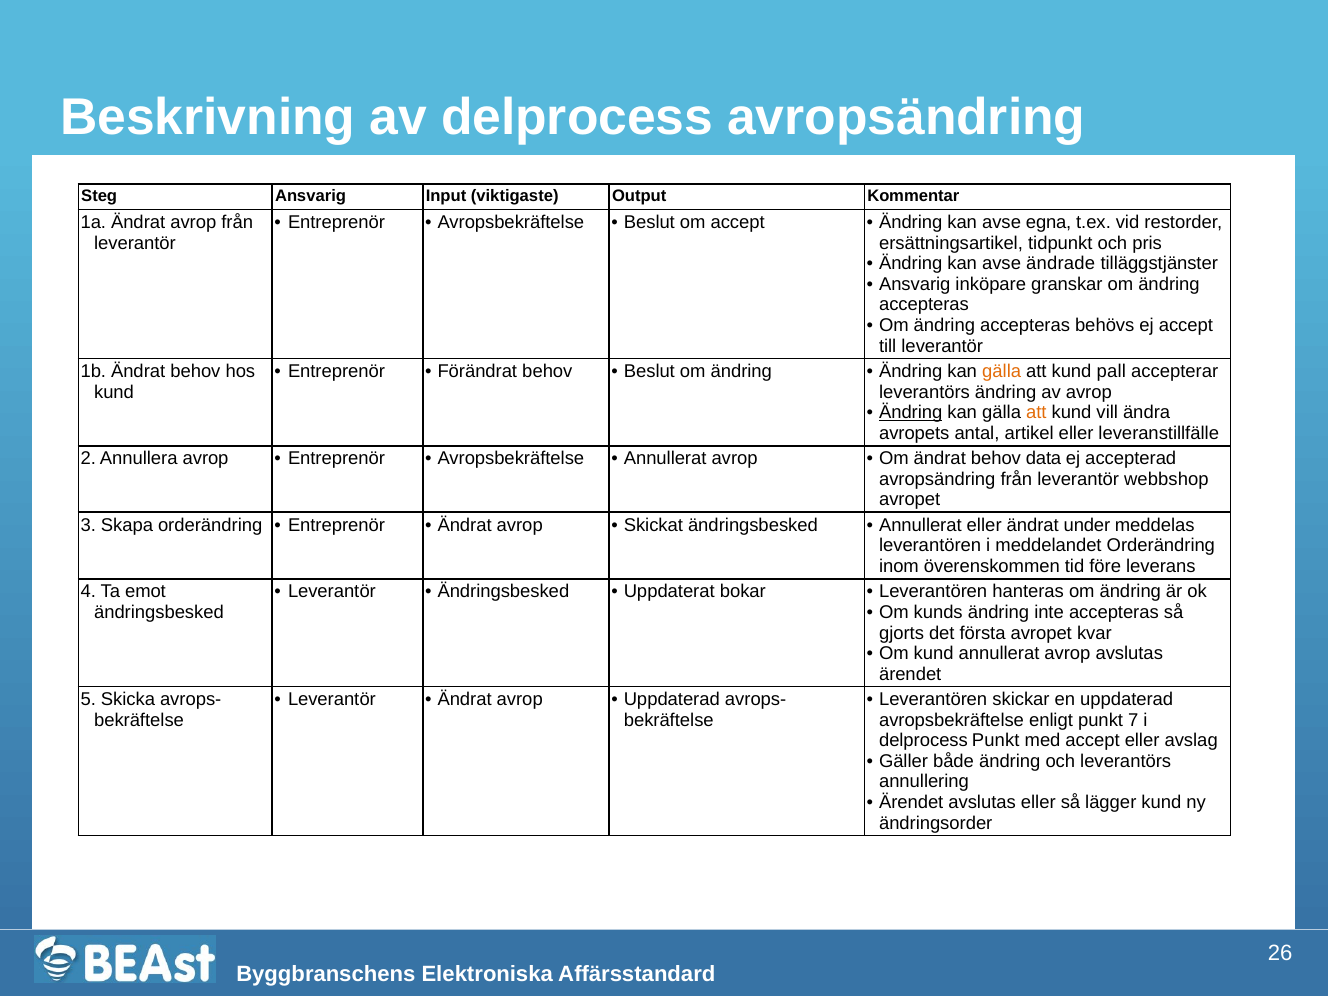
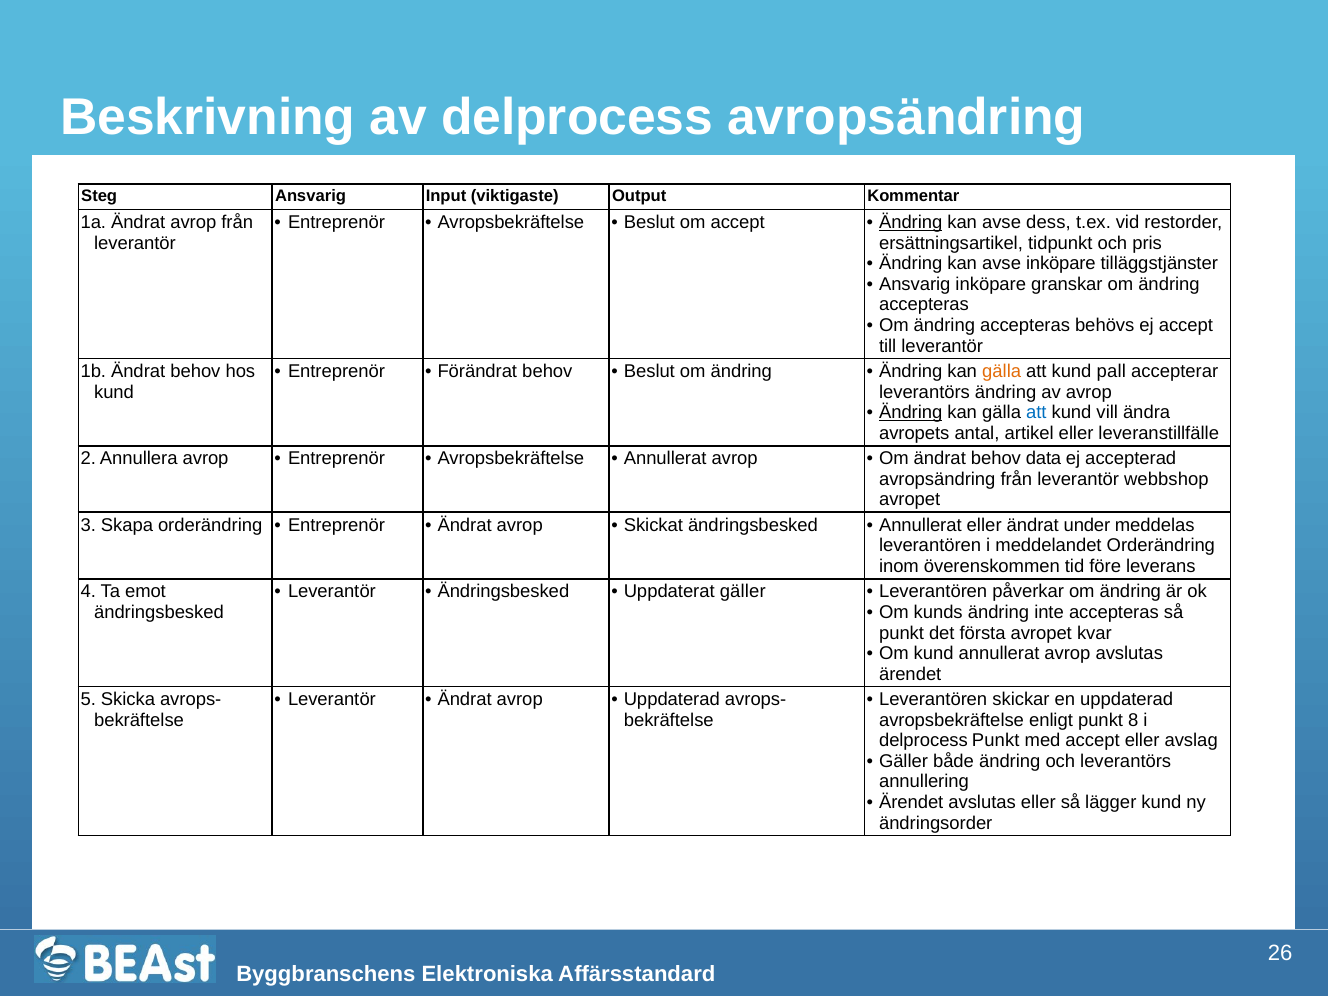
Ändring underline: none -> present (911, 222)
egna: egna -> dess (1048, 222)
avse ändrade: ändrade -> inköpare (1061, 264)
att colour: orange -> blue (1036, 413)
Uppdaterat bokar: bokar -> gäller (743, 592)
hanteras: hanteras -> påverkar (1028, 592)
gjorts: gjorts -> punkt (902, 633)
7: 7 -> 8 (1133, 720)
